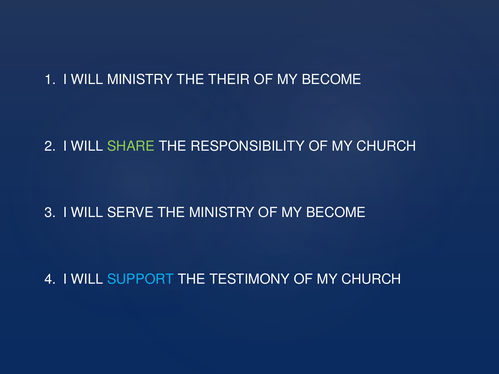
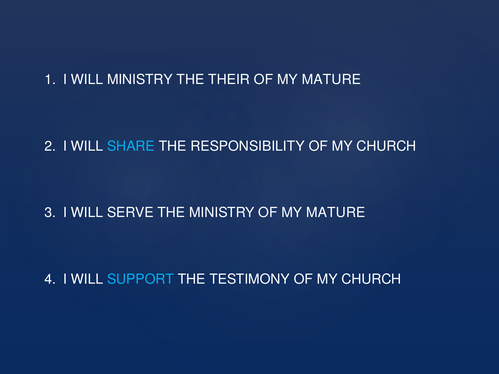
BECOME: BECOME -> MATURE (332, 80)
SHARE colour: light green -> light blue (131, 146)
MINISTRY OF MY BECOME: BECOME -> MATURE (336, 213)
